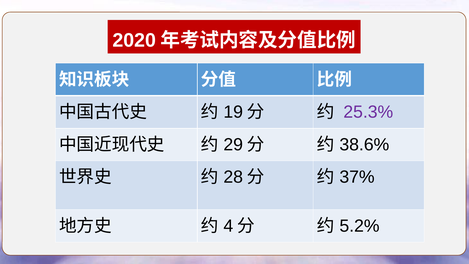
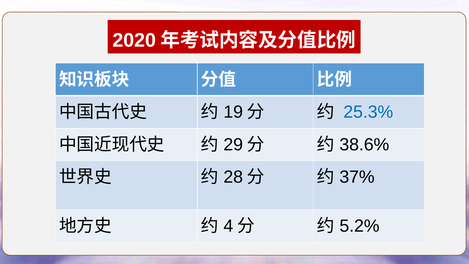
25.3% colour: purple -> blue (368, 112)
